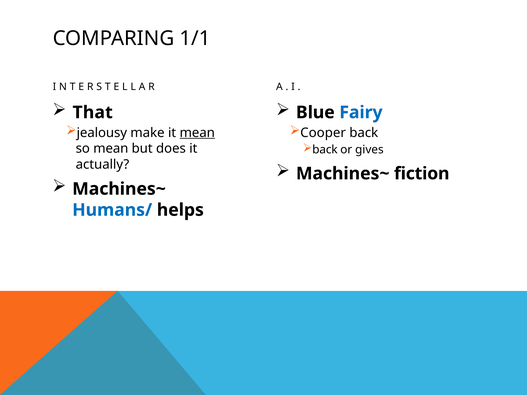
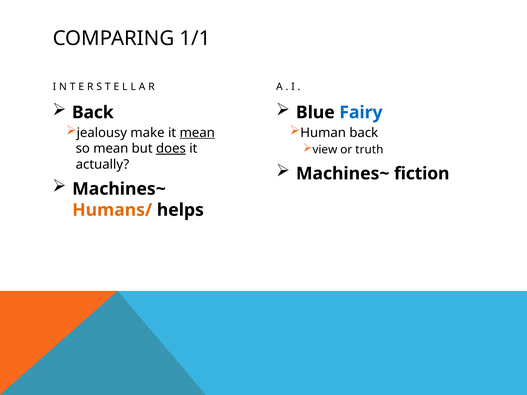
That: That -> Back (93, 112)
Cooper: Cooper -> Human (323, 133)
back: back -> view (325, 150)
gives: gives -> truth (369, 150)
does underline: none -> present (171, 149)
Humans/ colour: blue -> orange (112, 210)
